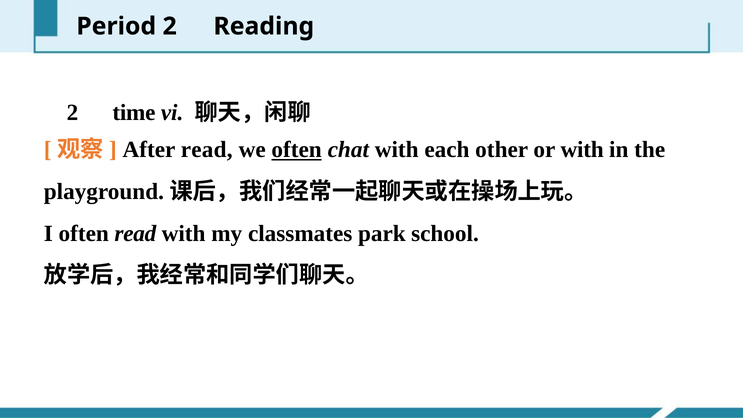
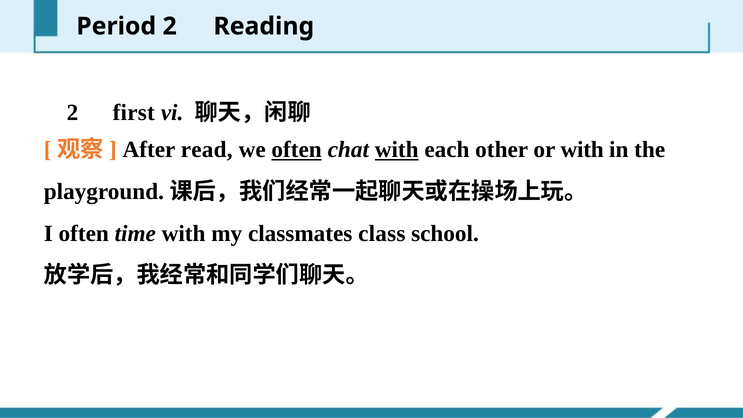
time: time -> first (134, 113)
with underline: none -> present (397, 150)
often read: read -> time (135, 233)
park: park -> class (382, 233)
